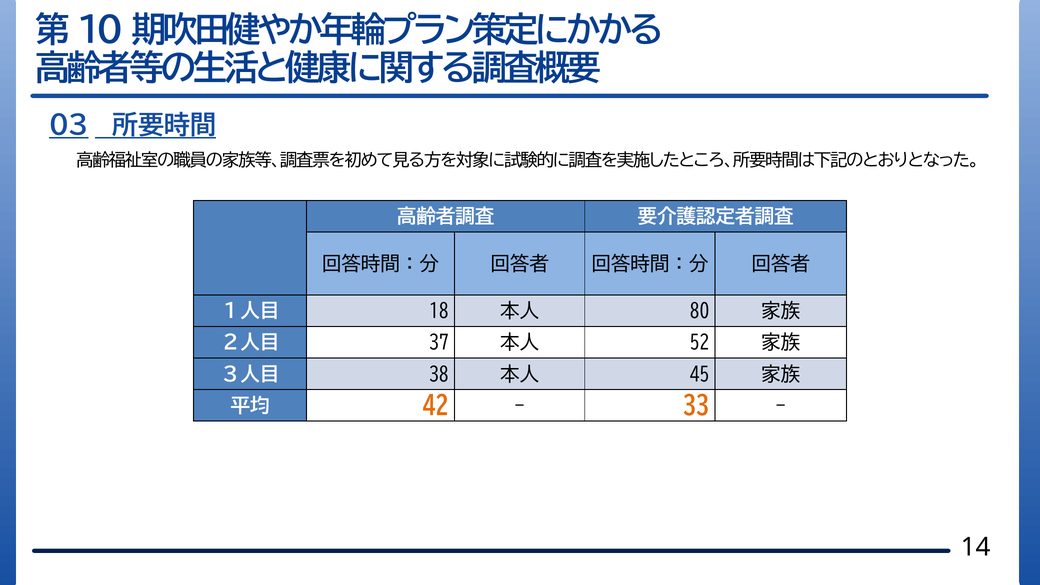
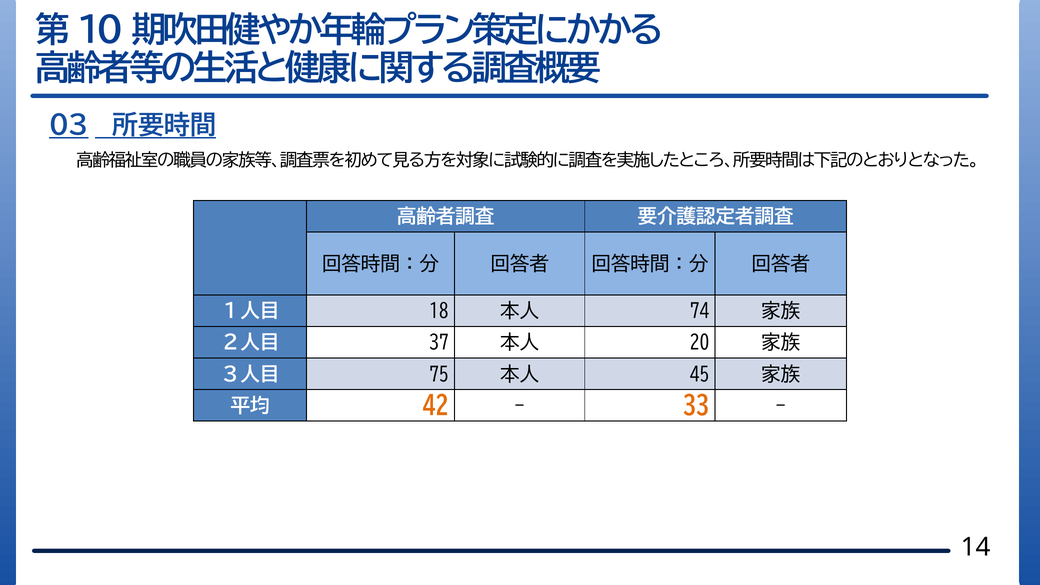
80: 80 -> 74 (700, 312)
52: 52 -> 20 (700, 343)
38: 38 -> 75 (439, 375)
